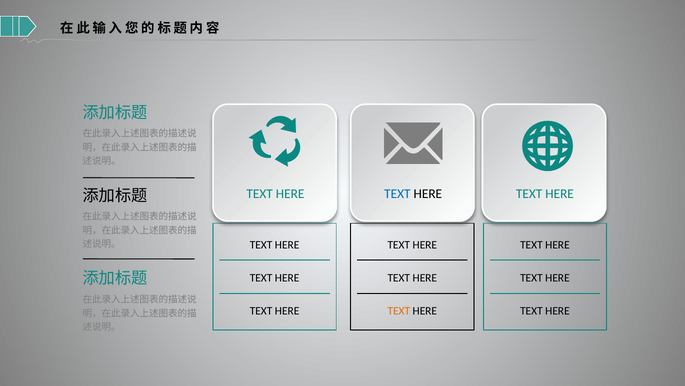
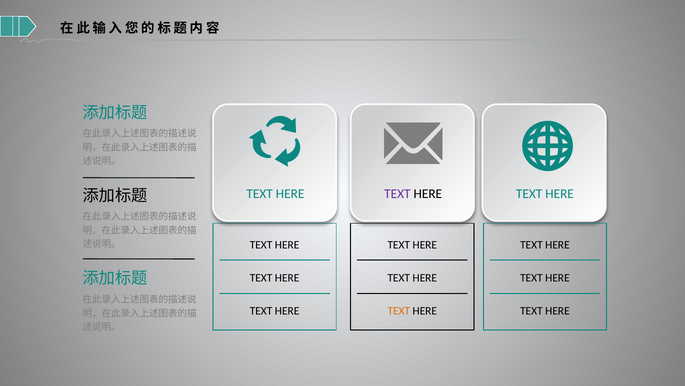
TEXT colour: blue -> purple (397, 193)
